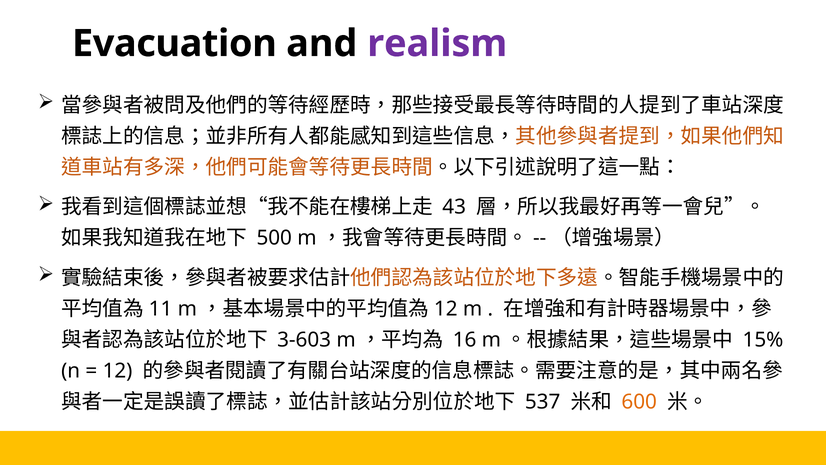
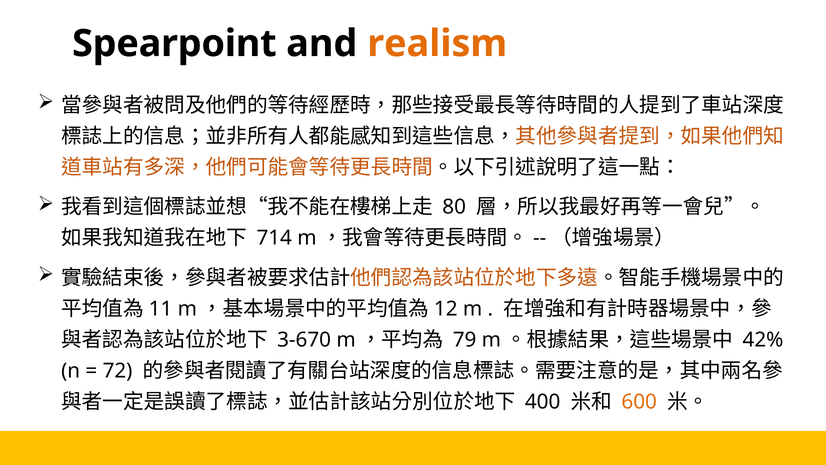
Evacuation: Evacuation -> Spearpoint (174, 44)
realism colour: purple -> orange (437, 44)
43: 43 -> 80 (454, 207)
500: 500 -> 714 (274, 238)
3-603: 3-603 -> 3-670 (304, 339)
16: 16 -> 79 (465, 339)
15%: 15% -> 42% (763, 339)
12: 12 -> 72 (118, 370)
537: 537 -> 400 (543, 401)
